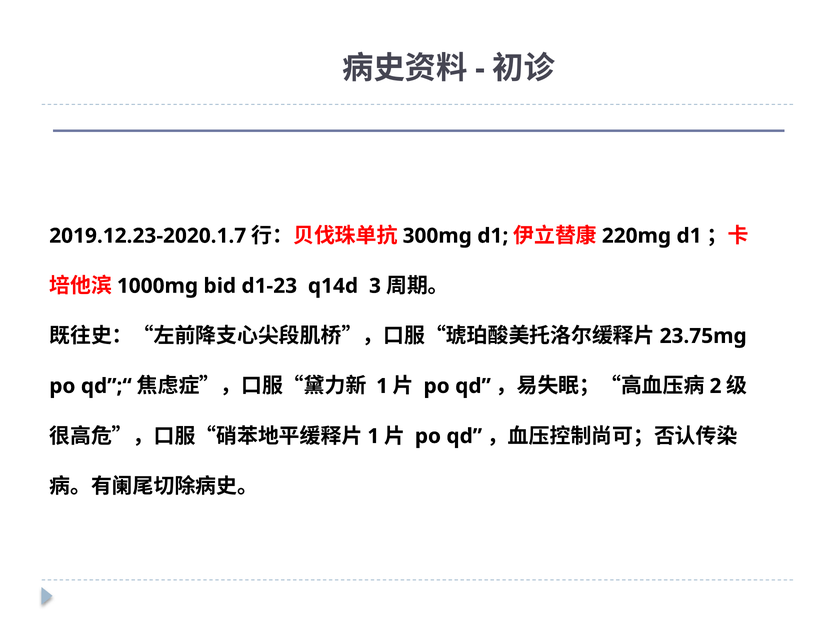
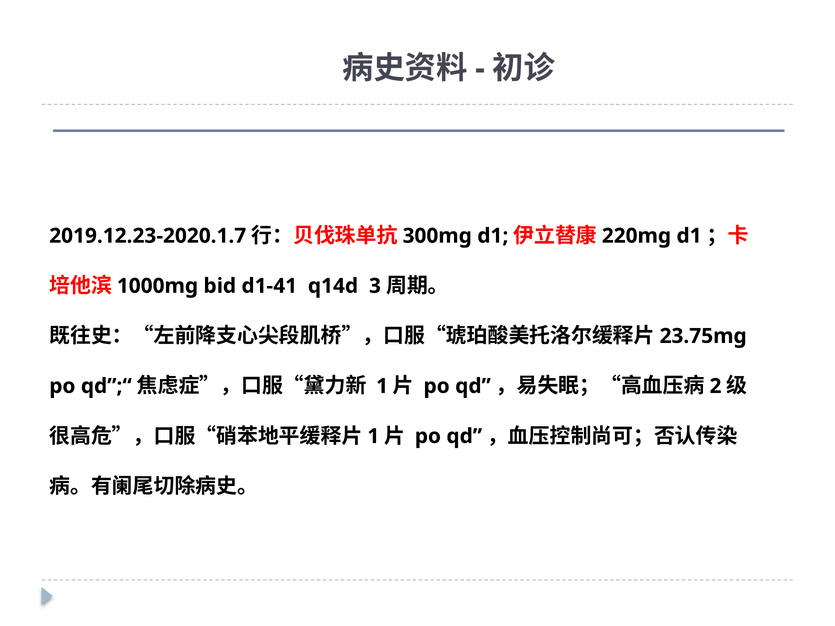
d1-23: d1-23 -> d1-41 (269, 286)
